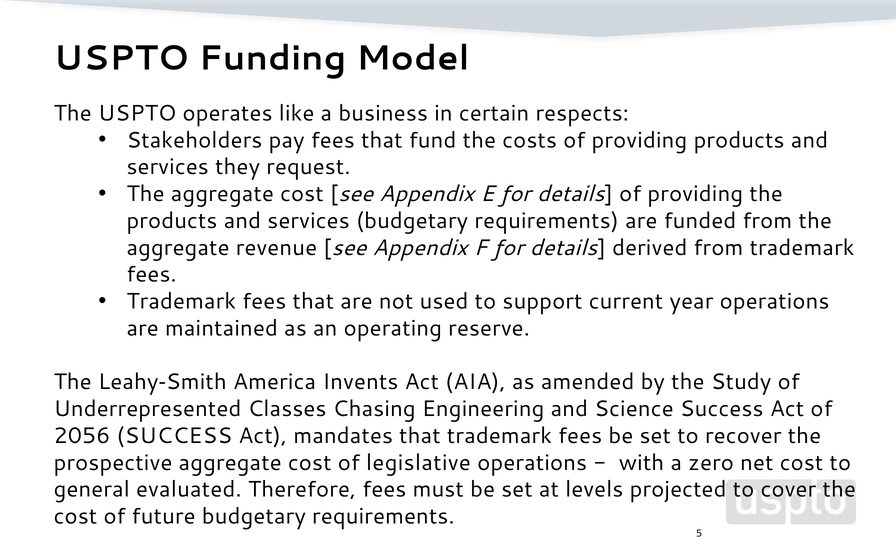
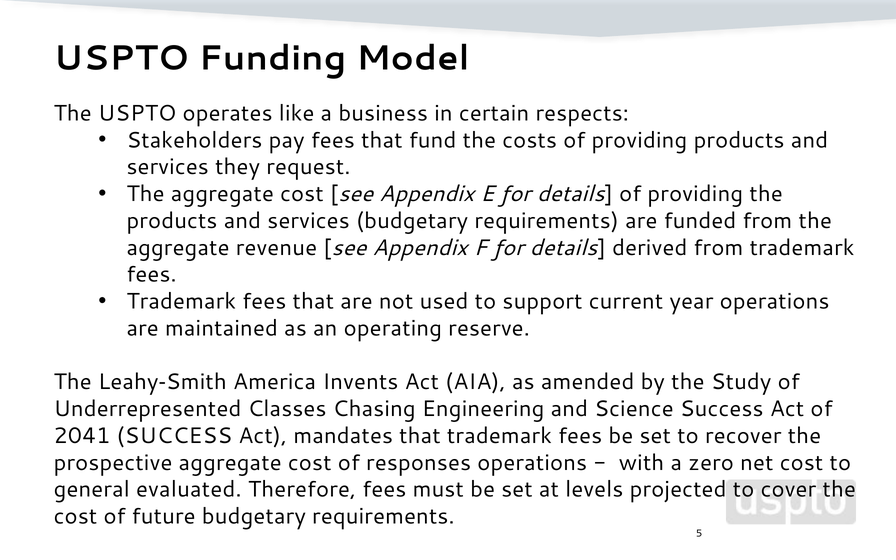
2056: 2056 -> 2041 (82, 436)
legislative: legislative -> responses (419, 463)
